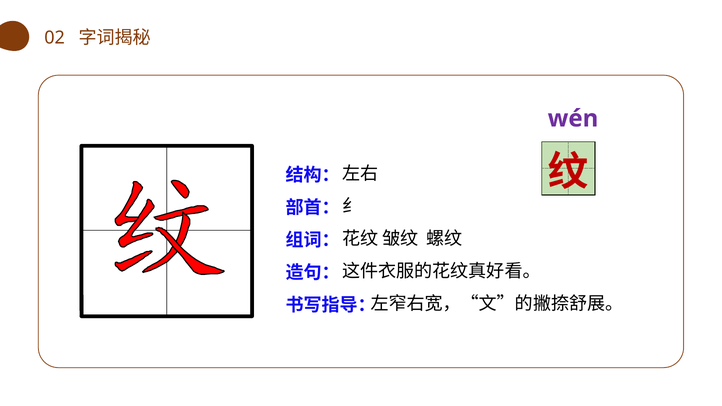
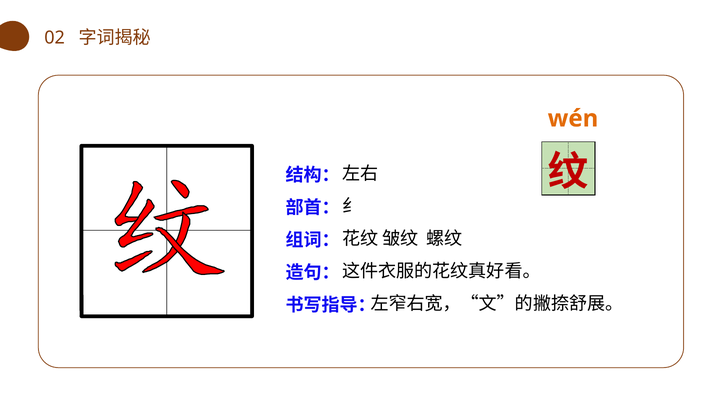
wén colour: purple -> orange (573, 119)
